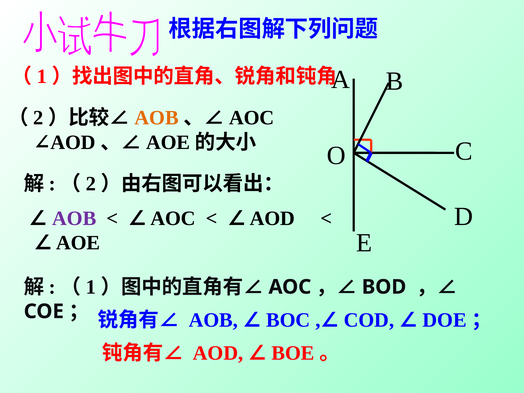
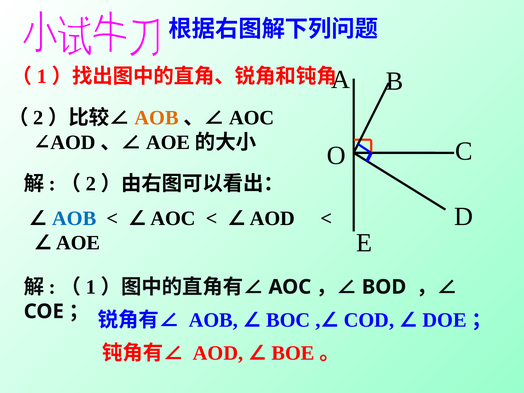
AOB colour: purple -> blue (74, 218)
